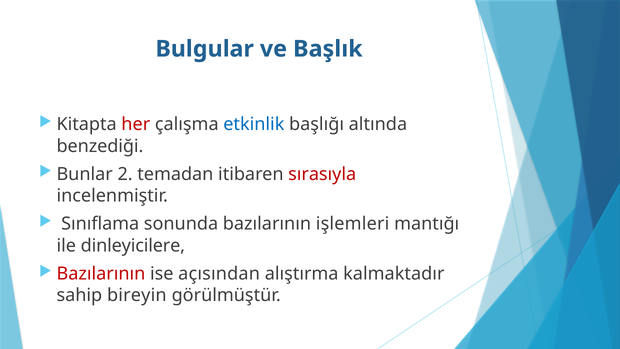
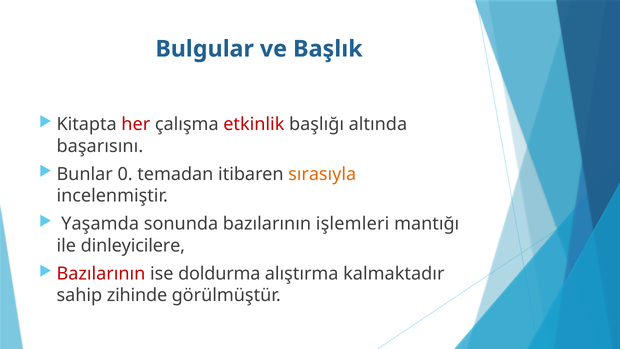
etkinlik colour: blue -> red (254, 124)
benzediği: benzediği -> başarısını (100, 146)
2: 2 -> 0 (125, 174)
sırasıyla colour: red -> orange (322, 174)
Sınıflama: Sınıflama -> Yaşamda (100, 224)
açısından: açısından -> doldurma (219, 274)
bireyin: bireyin -> zihinde (137, 295)
